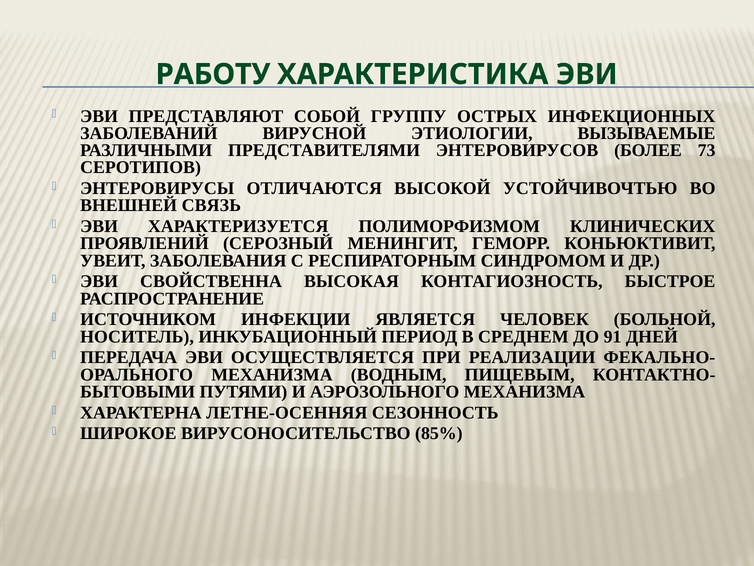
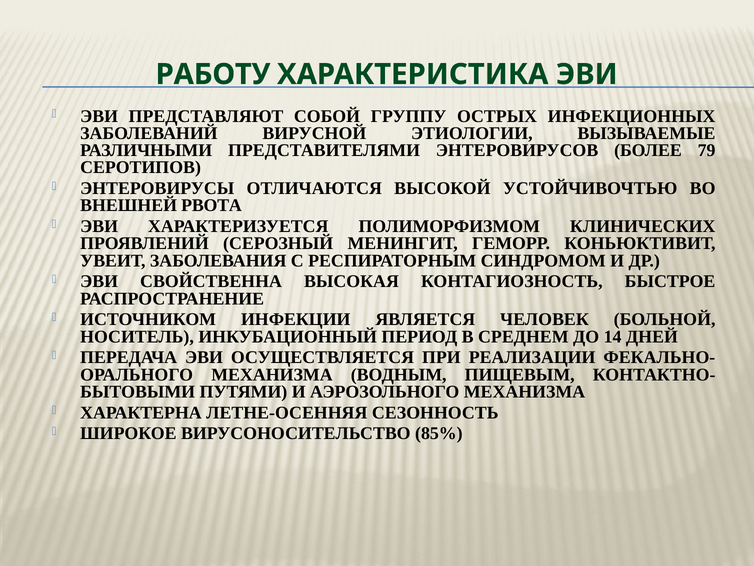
73: 73 -> 79 (707, 150)
СВЯЗЬ: СВЯЗЬ -> РВОТА (212, 205)
91: 91 -> 14 (613, 336)
